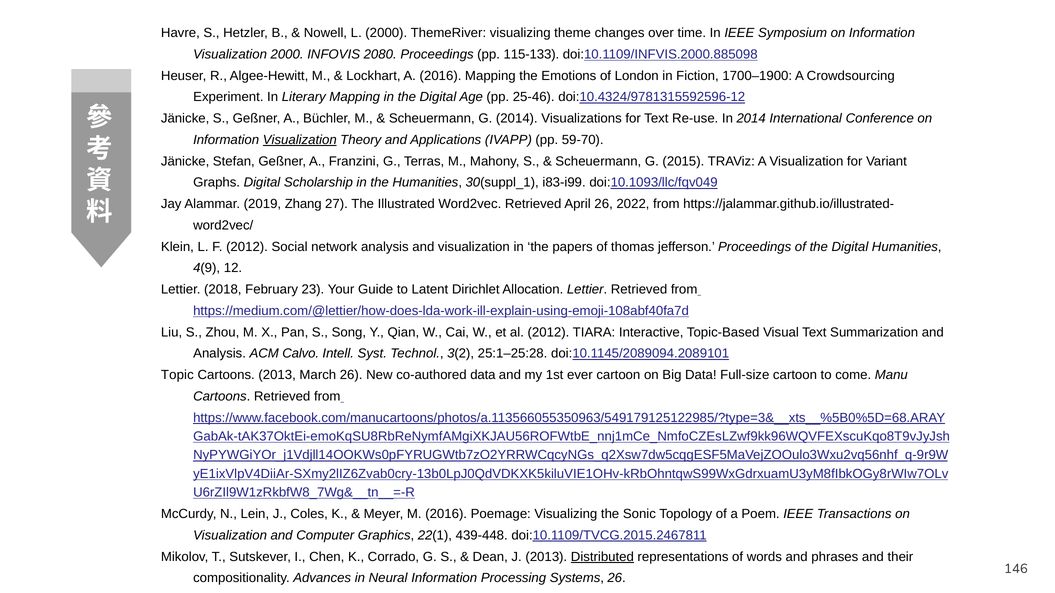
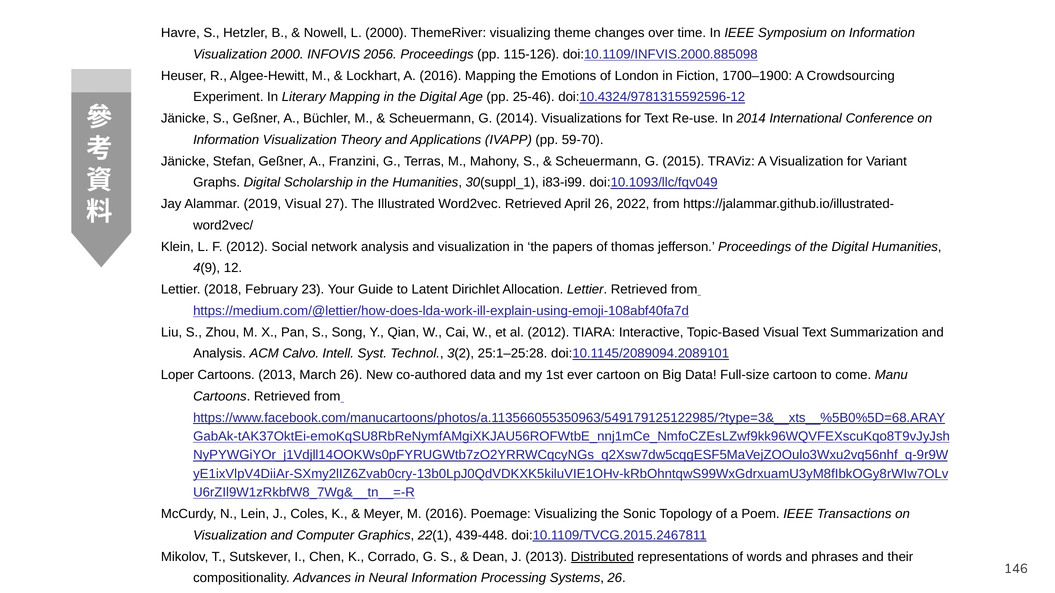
2080: 2080 -> 2056 (380, 54)
115-133: 115-133 -> 115-126 (531, 54)
Visualization underline: present -> none (300, 140)
2019 Zhang: Zhang -> Visual (303, 204)
Topic: Topic -> Loper (177, 375)
